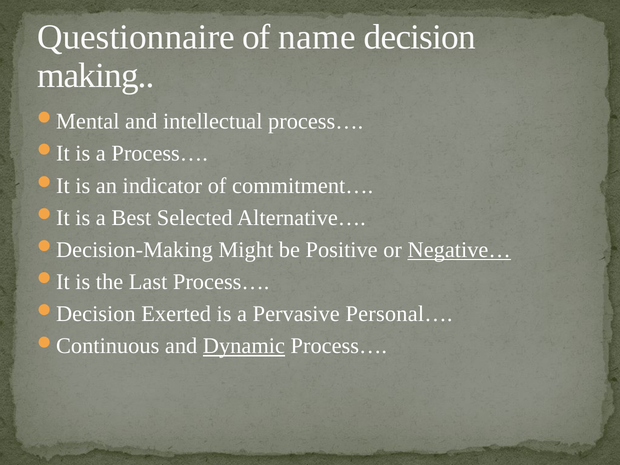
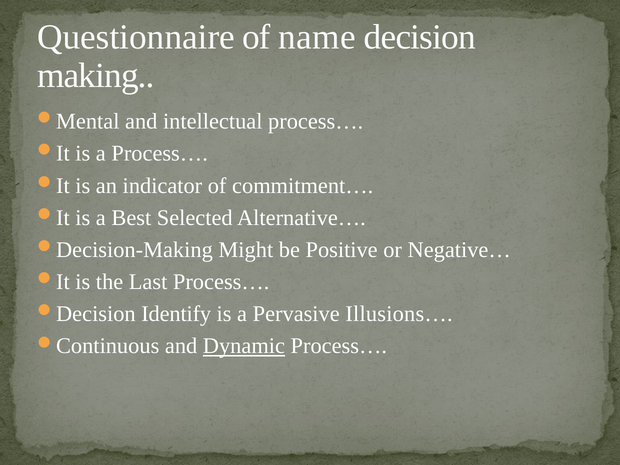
Negative… underline: present -> none (459, 250)
Exerted: Exerted -> Identify (176, 314)
Personal…: Personal… -> Illusions… (399, 314)
